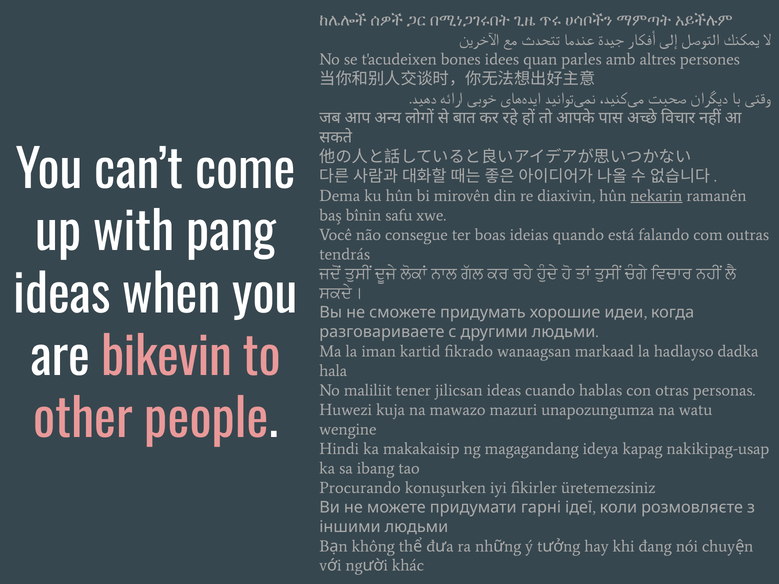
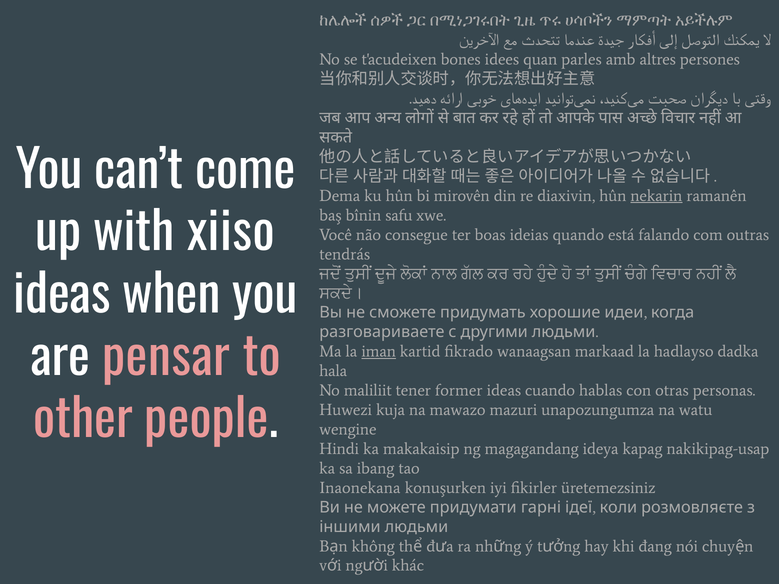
pang: pang -> xiiso (231, 233)
bikevin: bikevin -> pensar (166, 358)
iman underline: none -> present (379, 352)
jilicsan: jilicsan -> former (459, 391)
Procurando: Procurando -> Inaonekana (360, 488)
